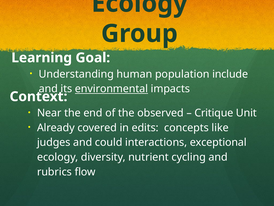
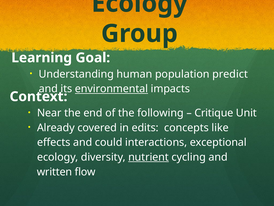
include: include -> predict (230, 74)
observed: observed -> following (160, 113)
judges: judges -> effects (54, 142)
nutrient underline: none -> present (149, 157)
rubrics: rubrics -> written (55, 171)
